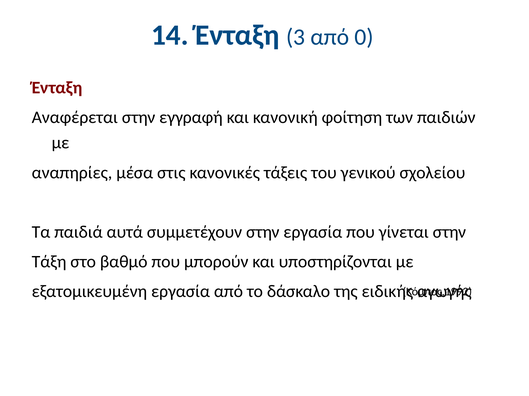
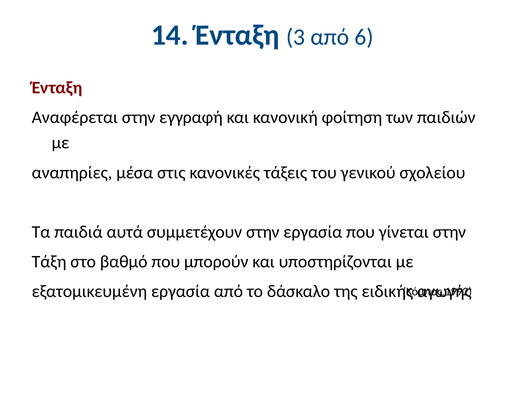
0: 0 -> 6 (364, 37)
